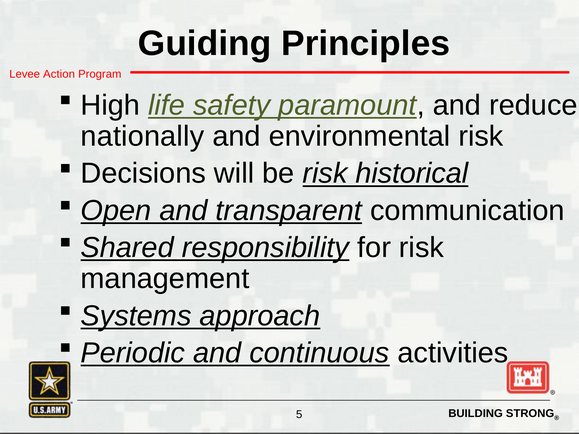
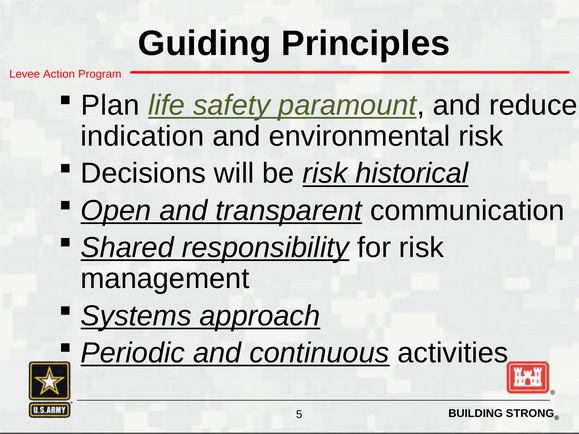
High: High -> Plan (110, 105)
nationally: nationally -> indication (142, 136)
